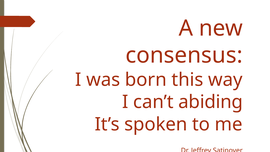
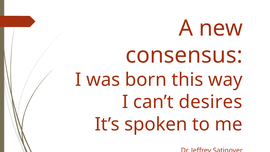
abiding: abiding -> desires (210, 102)
